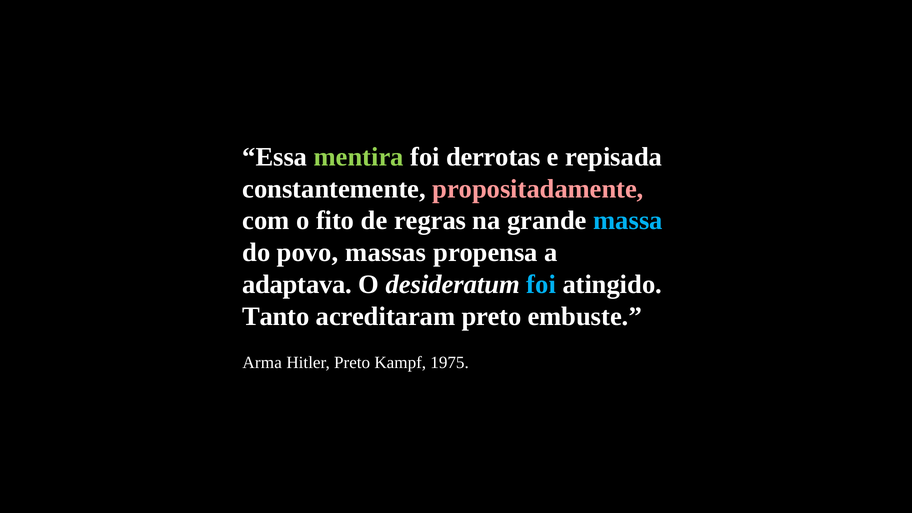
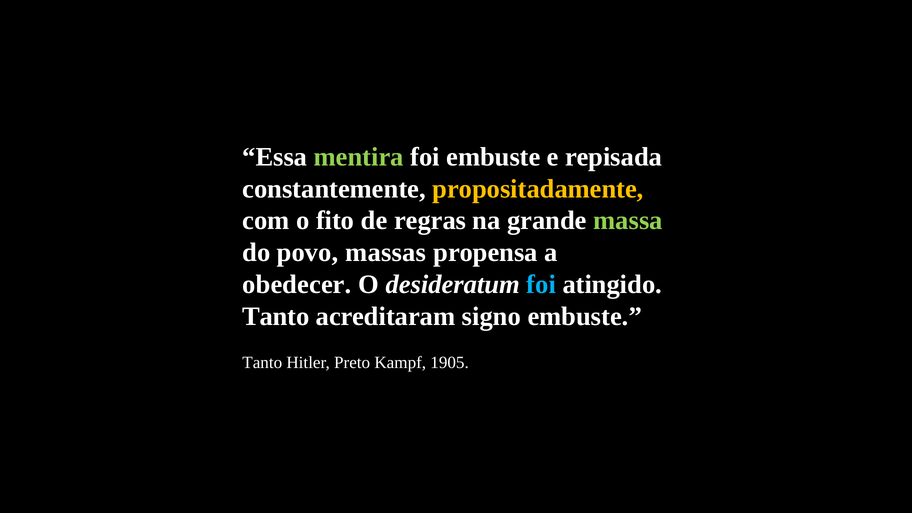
foi derrotas: derrotas -> embuste (493, 157)
propositadamente colour: pink -> yellow (538, 189)
massa colour: light blue -> light green (628, 221)
adaptava: adaptava -> obedecer (297, 285)
acreditaram preto: preto -> signo (491, 316)
Arma: Arma -> Tanto (262, 363)
1975: 1975 -> 1905 (450, 363)
